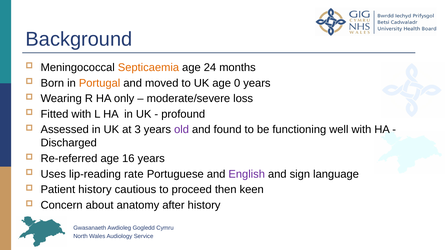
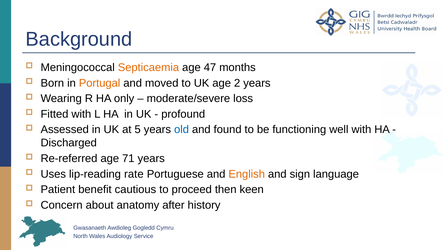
24: 24 -> 47 (210, 68)
0: 0 -> 2 (237, 83)
3: 3 -> 5 (138, 130)
old colour: purple -> blue (182, 130)
16: 16 -> 71 (128, 159)
English colour: purple -> orange (247, 174)
Patient history: history -> benefit (95, 190)
